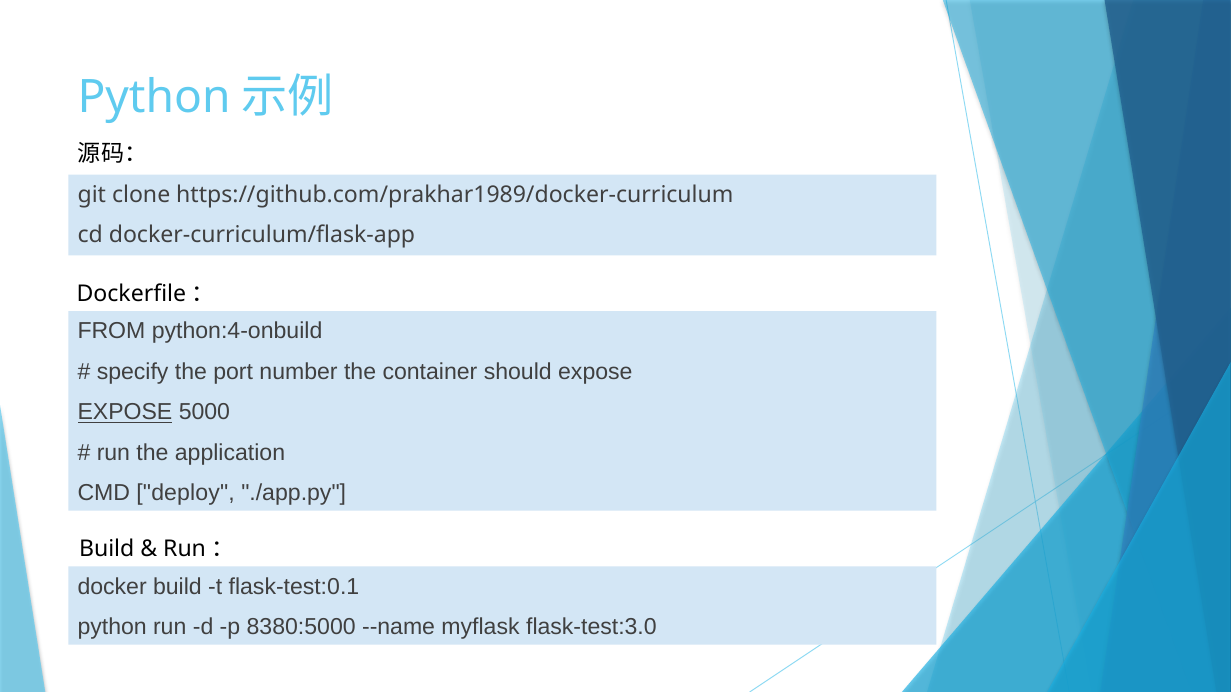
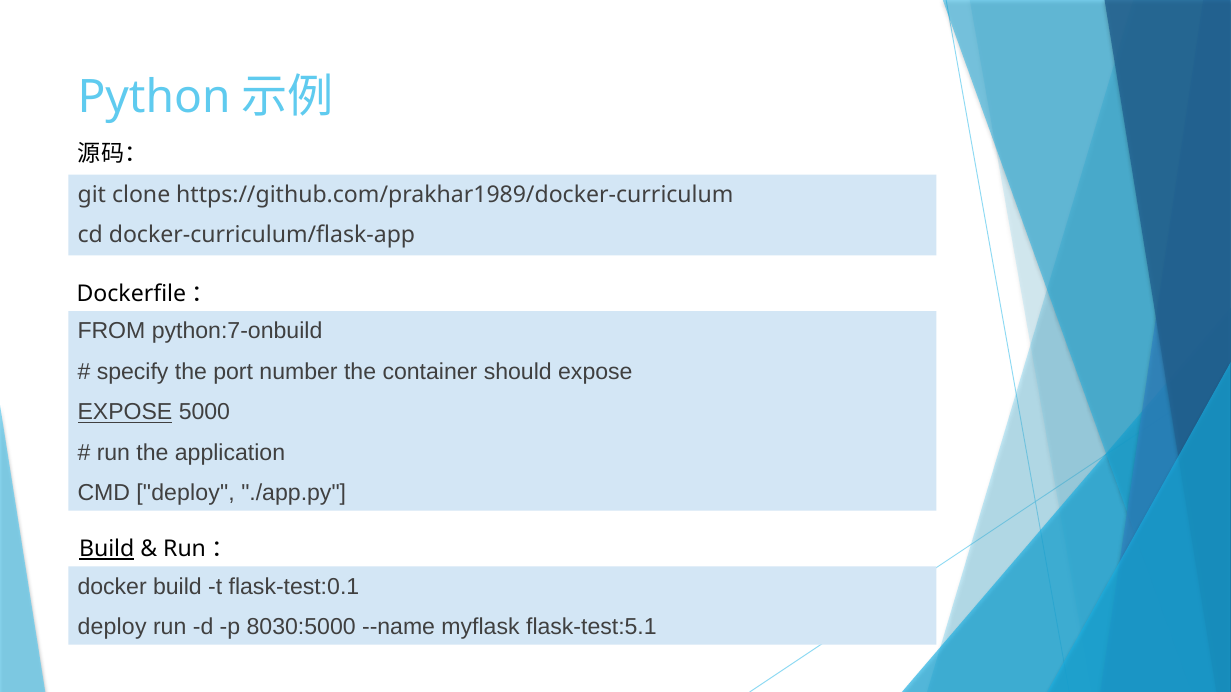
python:4-onbuild: python:4-onbuild -> python:7-onbuild (237, 331)
Build underline: none -> present (107, 550)
python: python -> deploy (112, 627)
8380:5000: 8380:5000 -> 8030:5000 (301, 627)
flask-test:3.0: flask-test:3.0 -> flask-test:5.1 (591, 627)
